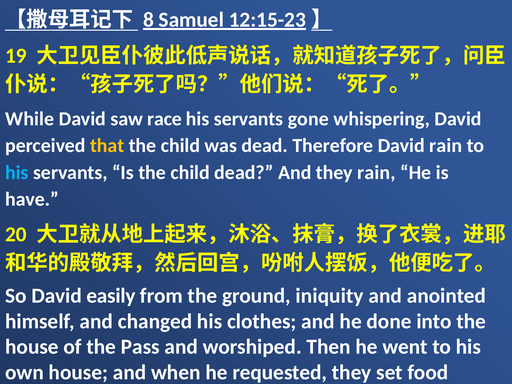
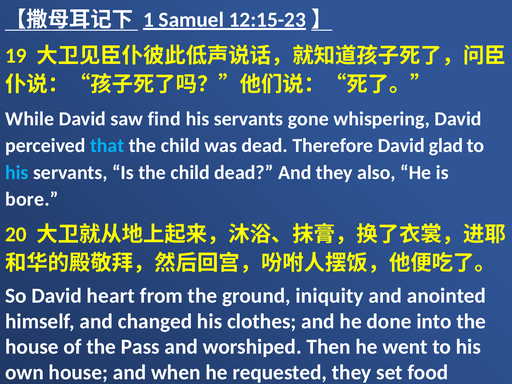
8: 8 -> 1 (148, 20)
race: race -> find (164, 119)
that colour: yellow -> light blue (107, 146)
David rain: rain -> glad (446, 146)
they rain: rain -> also (376, 173)
have: have -> bore (32, 199)
easily: easily -> heart (111, 296)
